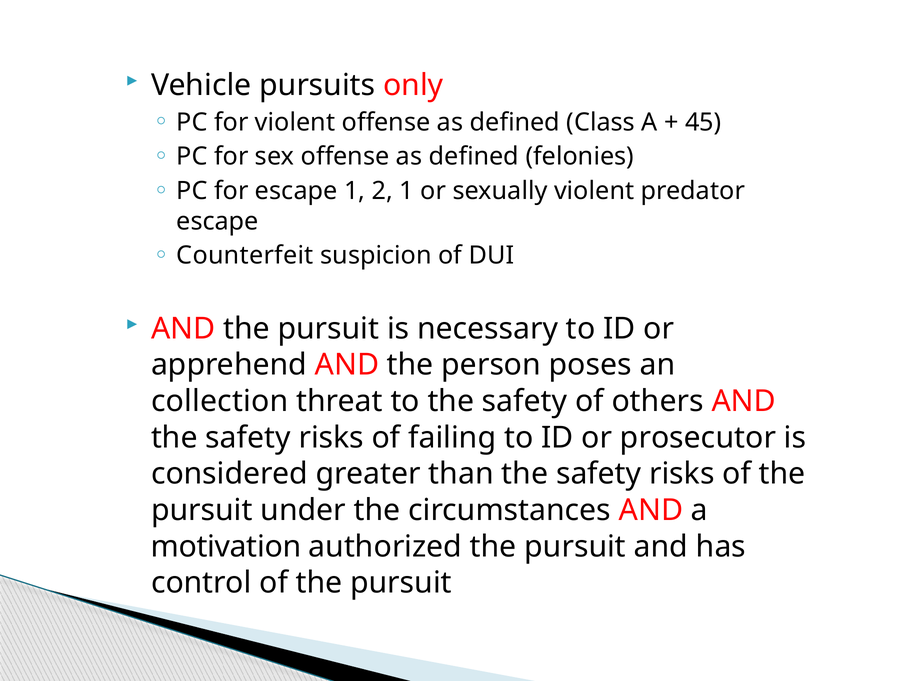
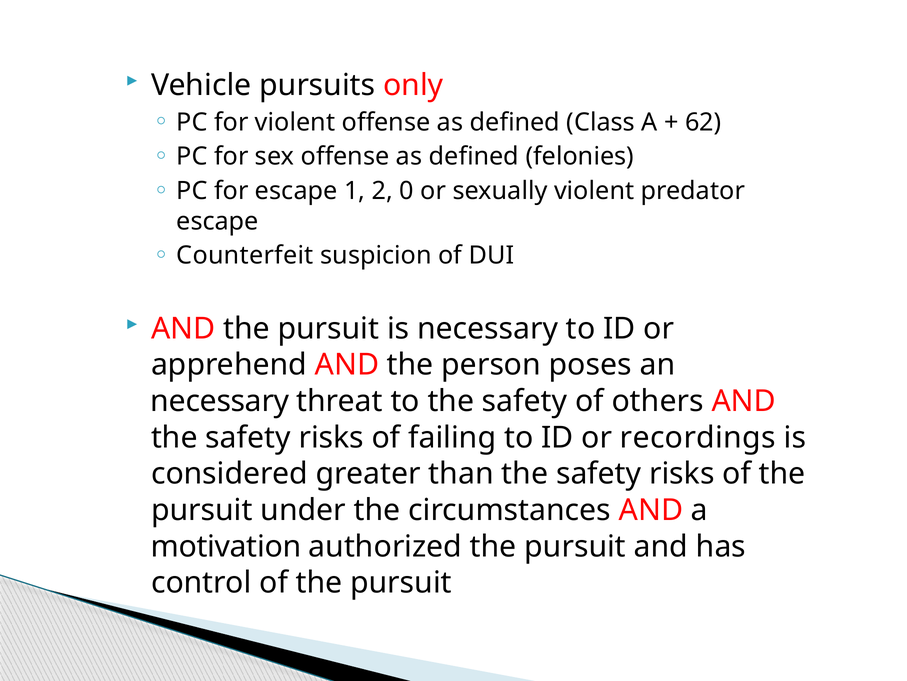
45: 45 -> 62 (703, 122)
2 1: 1 -> 0 (407, 191)
collection: collection -> necessary (220, 401)
prosecutor: prosecutor -> recordings (698, 437)
